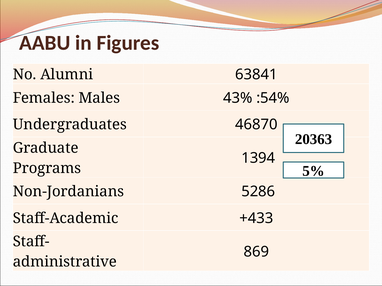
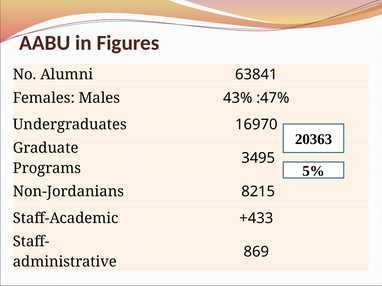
54%: 54% -> 47% (275, 98)
46870: 46870 -> 16970 (256, 125)
1394: 1394 -> 3495 (258, 158)
5286: 5286 -> 8215 (258, 192)
